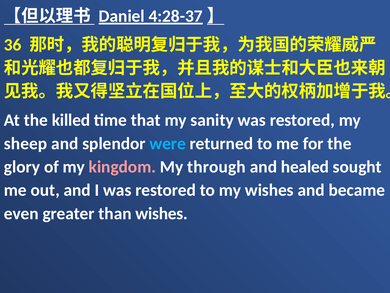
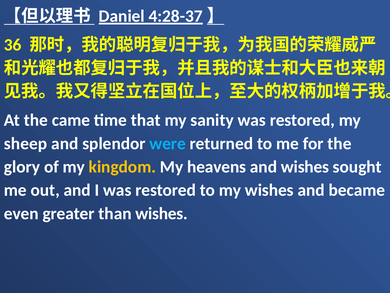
killed: killed -> came (71, 120)
kingdom colour: pink -> yellow (122, 167)
through: through -> heavens (217, 167)
and healed: healed -> wishes (305, 167)
